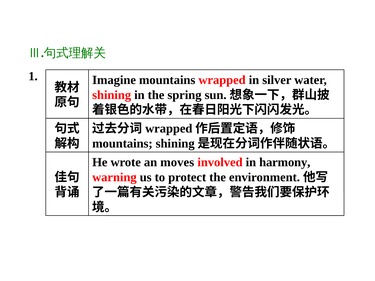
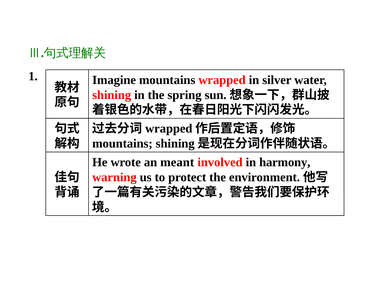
moves: moves -> meant (177, 162)
